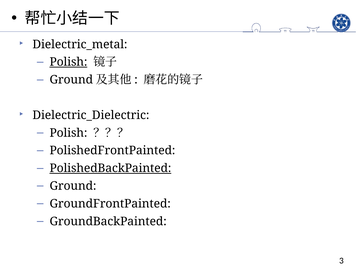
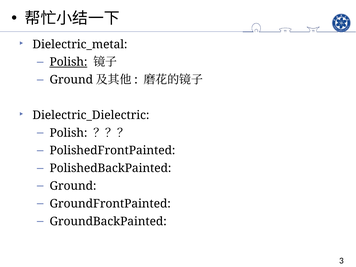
PolishedBackPainted underline: present -> none (110, 168)
